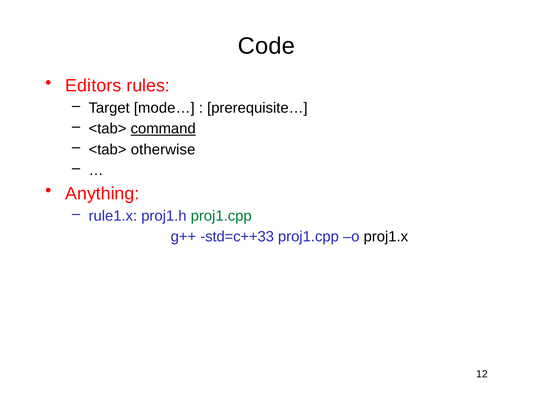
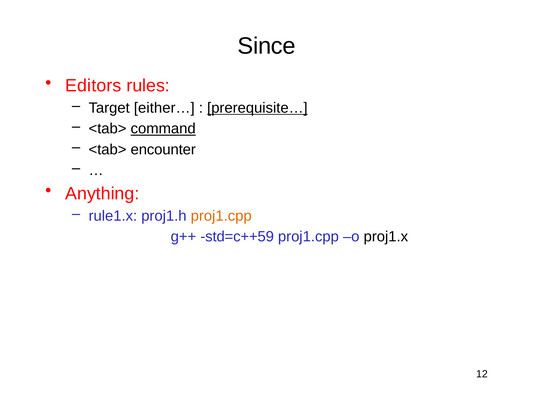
Code: Code -> Since (267, 46)
mode…: mode… -> either… (164, 108)
prerequisite… underline: none -> present (257, 108)
otherwise: otherwise -> encounter (163, 149)
proj1.cpp colour: green -> orange (221, 216)
std=c++33: std=c++33 -> std=c++59 (237, 236)
